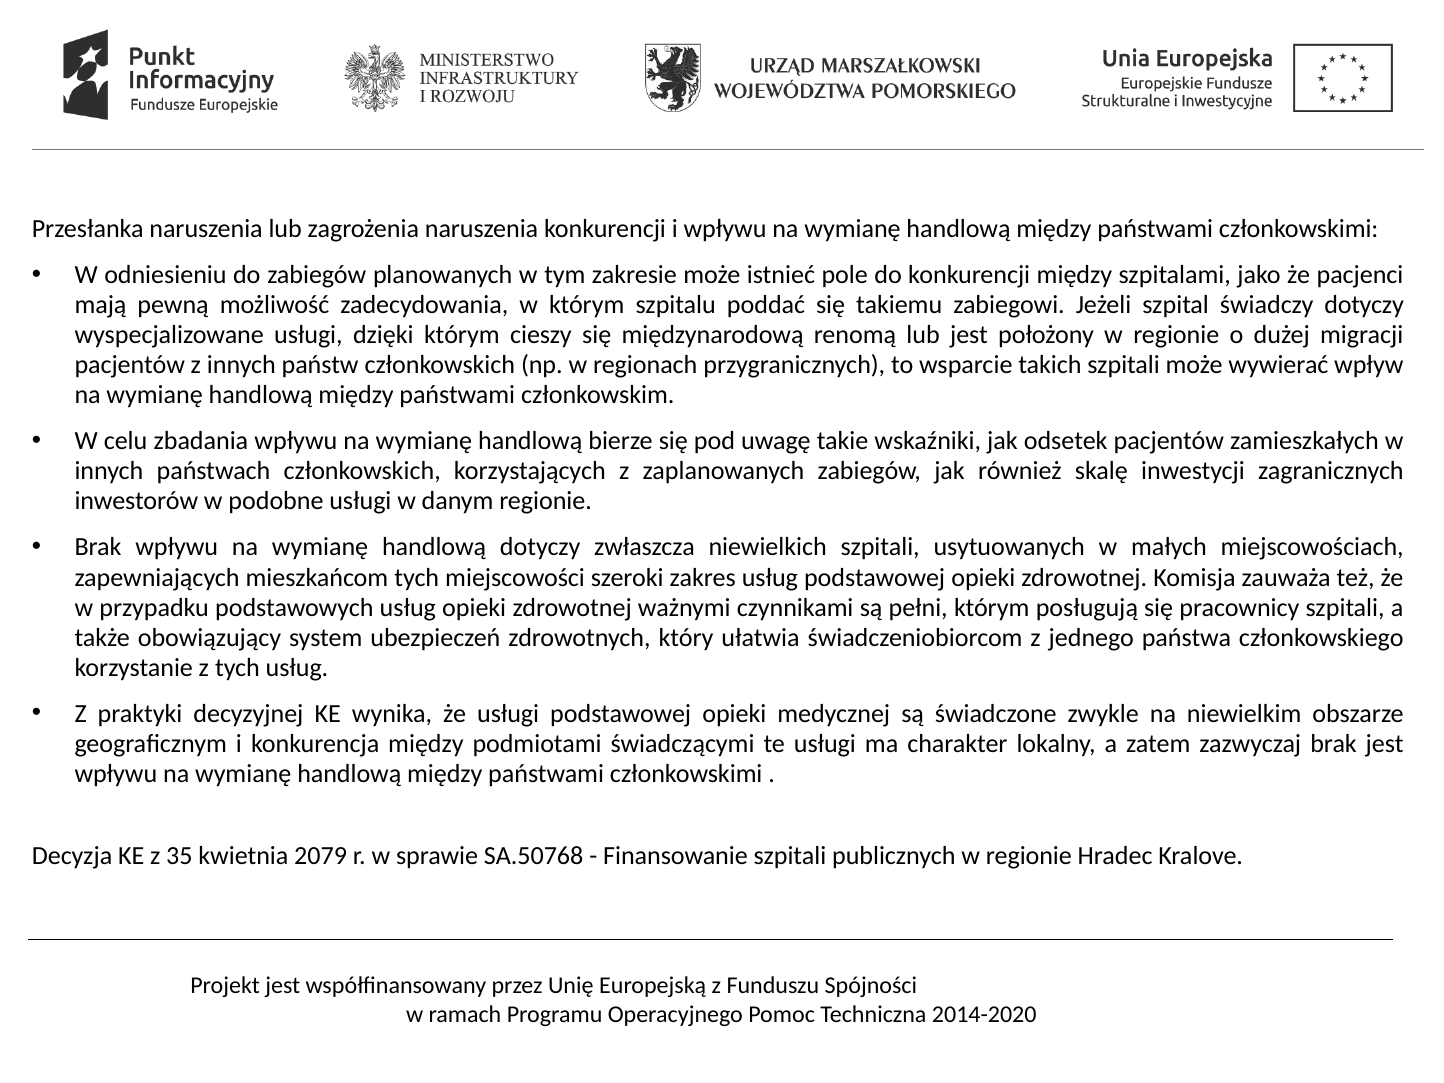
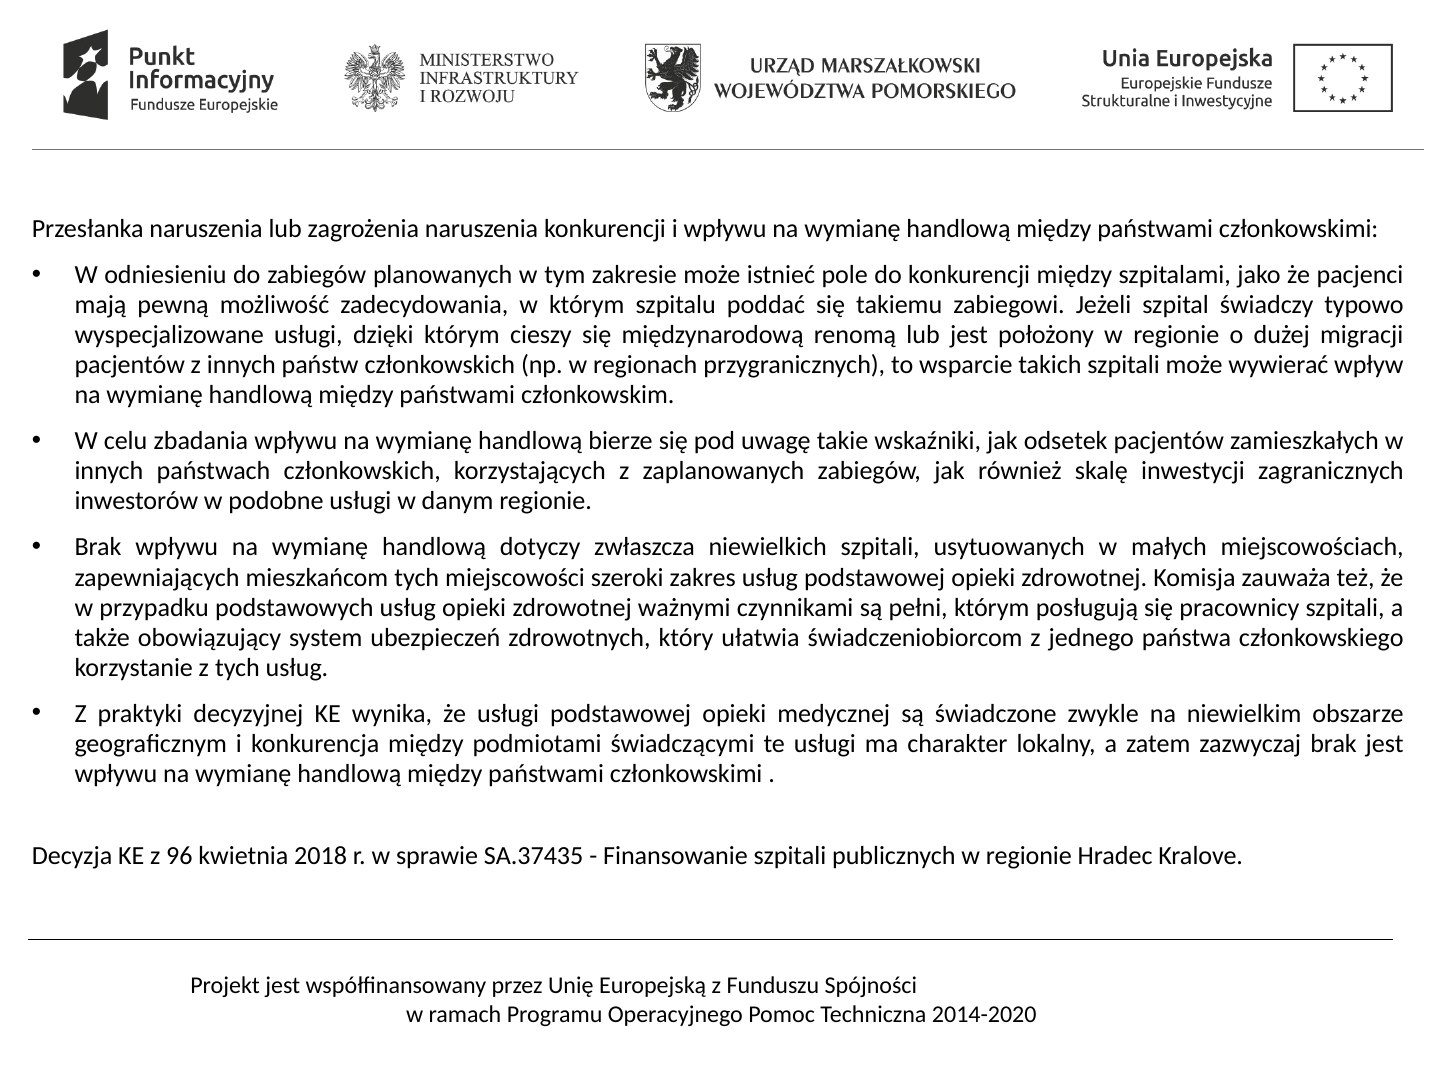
świadczy dotyczy: dotyczy -> typowo (1364, 305)
35: 35 -> 96 (179, 856)
2079: 2079 -> 2018 (321, 856)
SA.50768: SA.50768 -> SA.37435 (534, 856)
